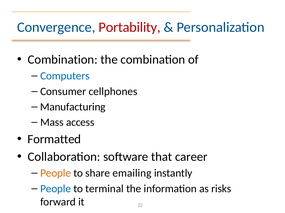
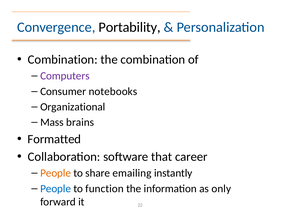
Portability colour: red -> black (130, 27)
Computers colour: blue -> purple (65, 76)
cellphones: cellphones -> notebooks (113, 92)
Manufacturing: Manufacturing -> Organizational (73, 107)
access: access -> brains (80, 123)
terminal: terminal -> function (105, 189)
risks: risks -> only (221, 189)
